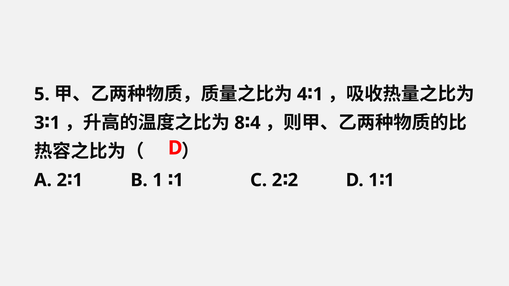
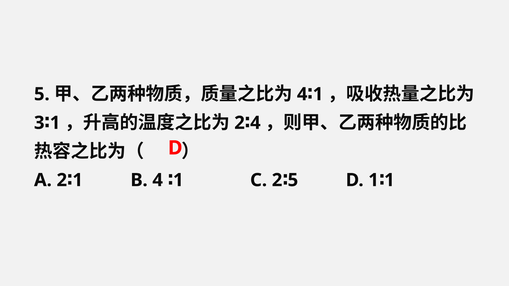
8: 8 -> 2 (240, 123)
B 1: 1 -> 4 (158, 180)
2: 2 -> 5 (293, 180)
